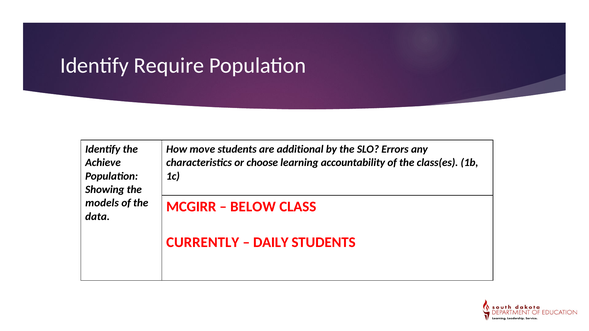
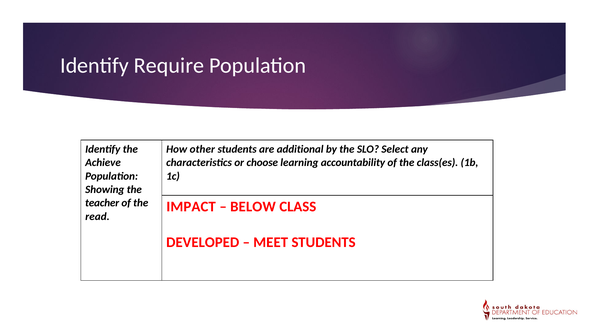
move: move -> other (202, 149)
Errors: Errors -> Select (395, 149)
models: models -> teacher (102, 203)
MCGIRR: MCGIRR -> IMPACT (191, 207)
data: data -> read (97, 217)
CURRENTLY: CURRENTLY -> DEVELOPED (203, 243)
DAILY: DAILY -> MEET (271, 243)
